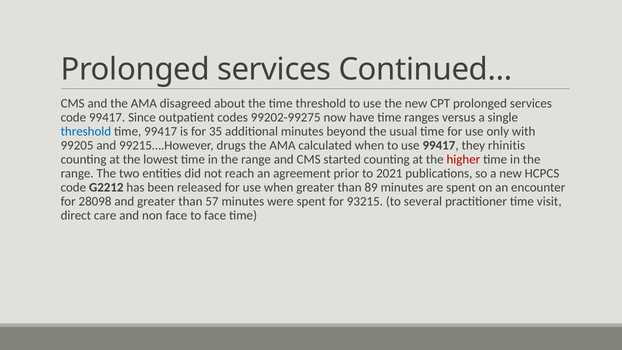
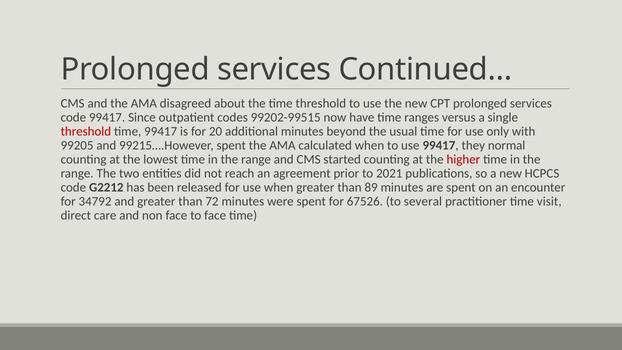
99202-99275: 99202-99275 -> 99202-99515 (286, 117)
threshold colour: blue -> red (86, 131)
35: 35 -> 20 (216, 131)
99215….However drugs: drugs -> spent (231, 145)
rhinitis: rhinitis -> normal (507, 145)
28098: 28098 -> 34792 (95, 202)
57: 57 -> 72 (212, 202)
93215: 93215 -> 67526 (365, 202)
